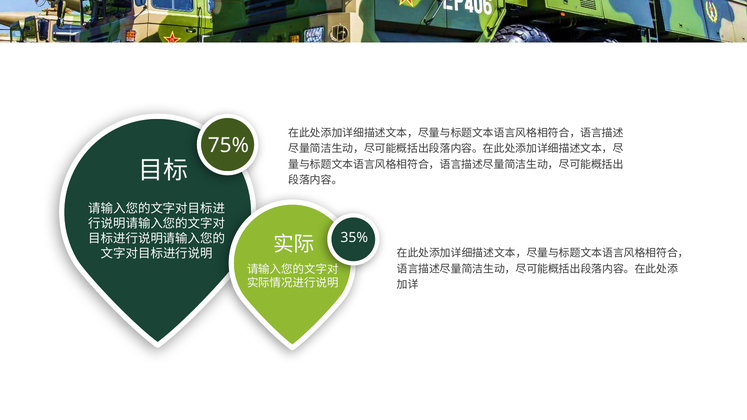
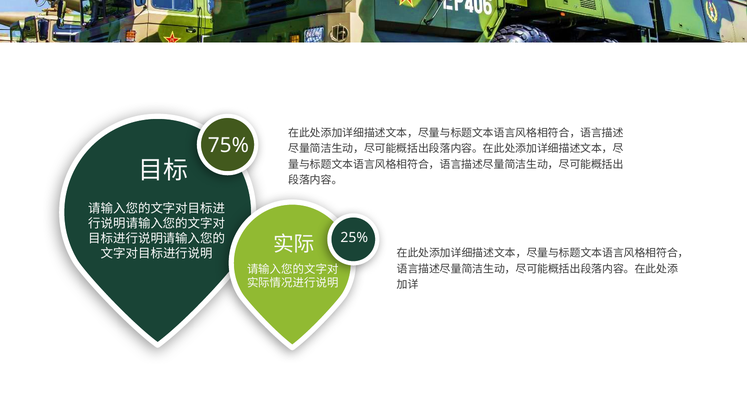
35%: 35% -> 25% (354, 238)
